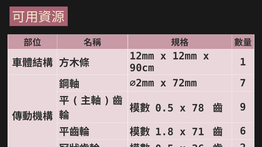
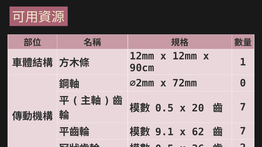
7: 7 -> 0 (243, 83)
78: 78 -> 20 (198, 108)
9: 9 -> 7 (243, 107)
1.8: 1.8 -> 9.1 (164, 132)
71: 71 -> 62 (198, 132)
6: 6 -> 7 (243, 131)
